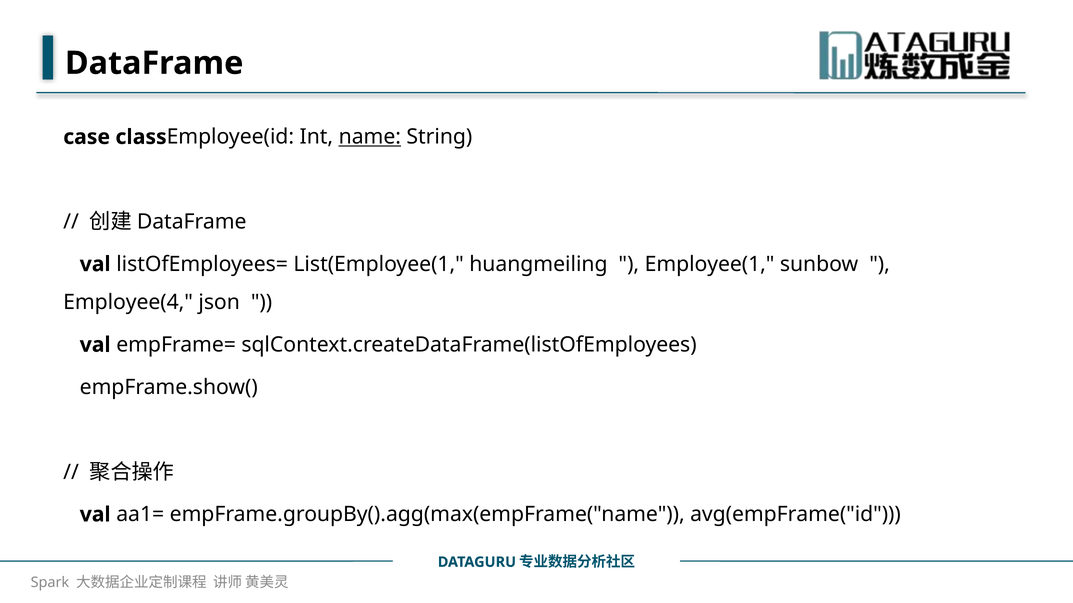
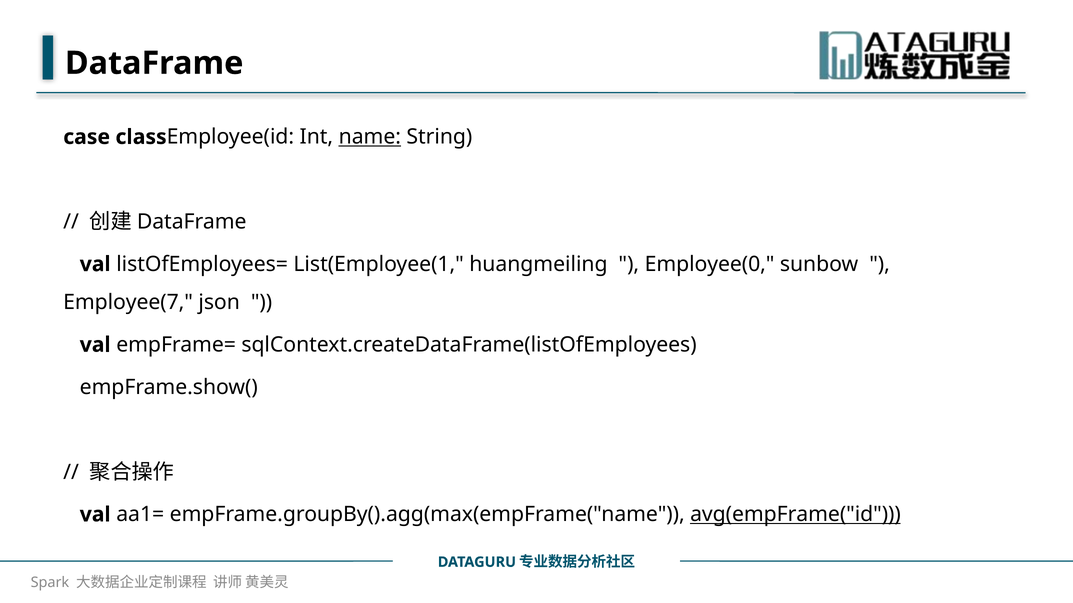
Employee(1: Employee(1 -> Employee(0 (710, 264)
Employee(4: Employee(4 -> Employee(7 (128, 302)
avg(empFrame("id underline: none -> present (795, 514)
